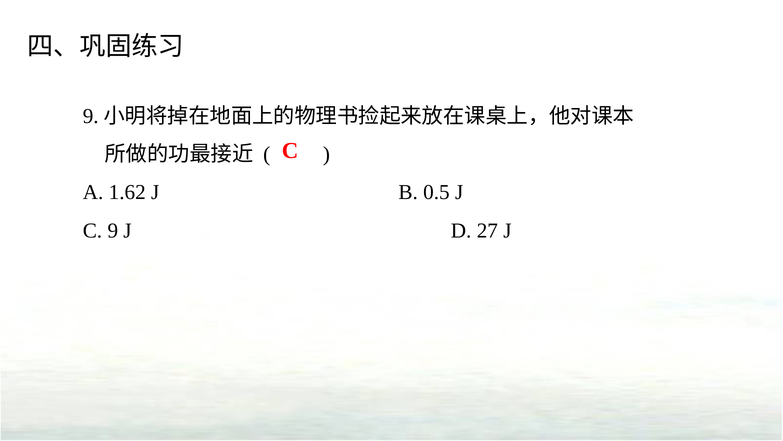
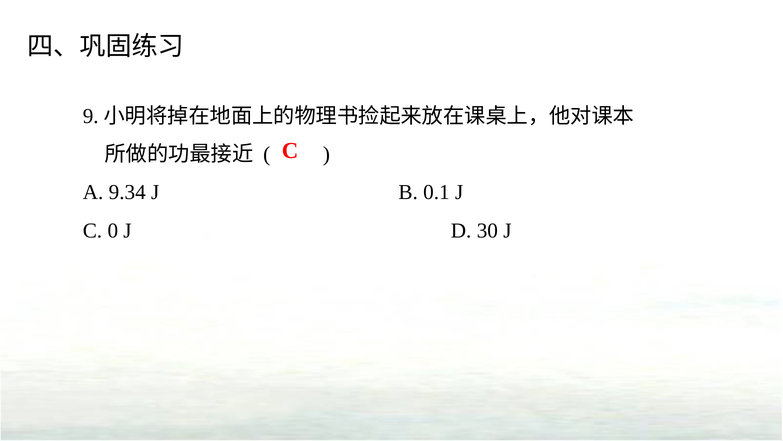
1.62: 1.62 -> 9.34 (127, 192)
0.5: 0.5 -> 0.1 (436, 192)
9: 9 -> 0 (113, 230)
27: 27 -> 30 (487, 230)
